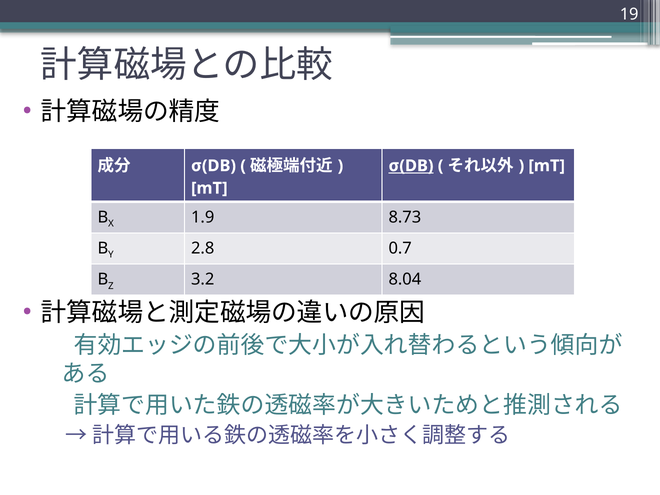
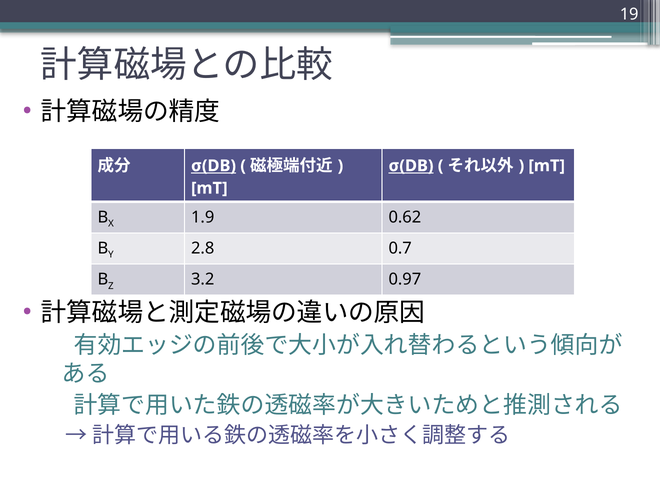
σ(DB underline: none -> present (214, 166)
8.73: 8.73 -> 0.62 (405, 217)
8.04: 8.04 -> 0.97 (405, 279)
